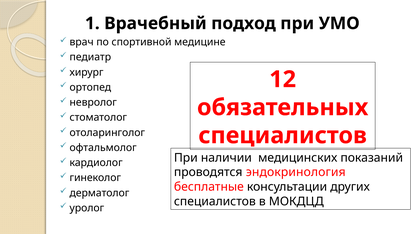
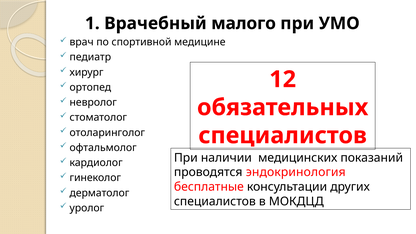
подход: подход -> малого (244, 23)
